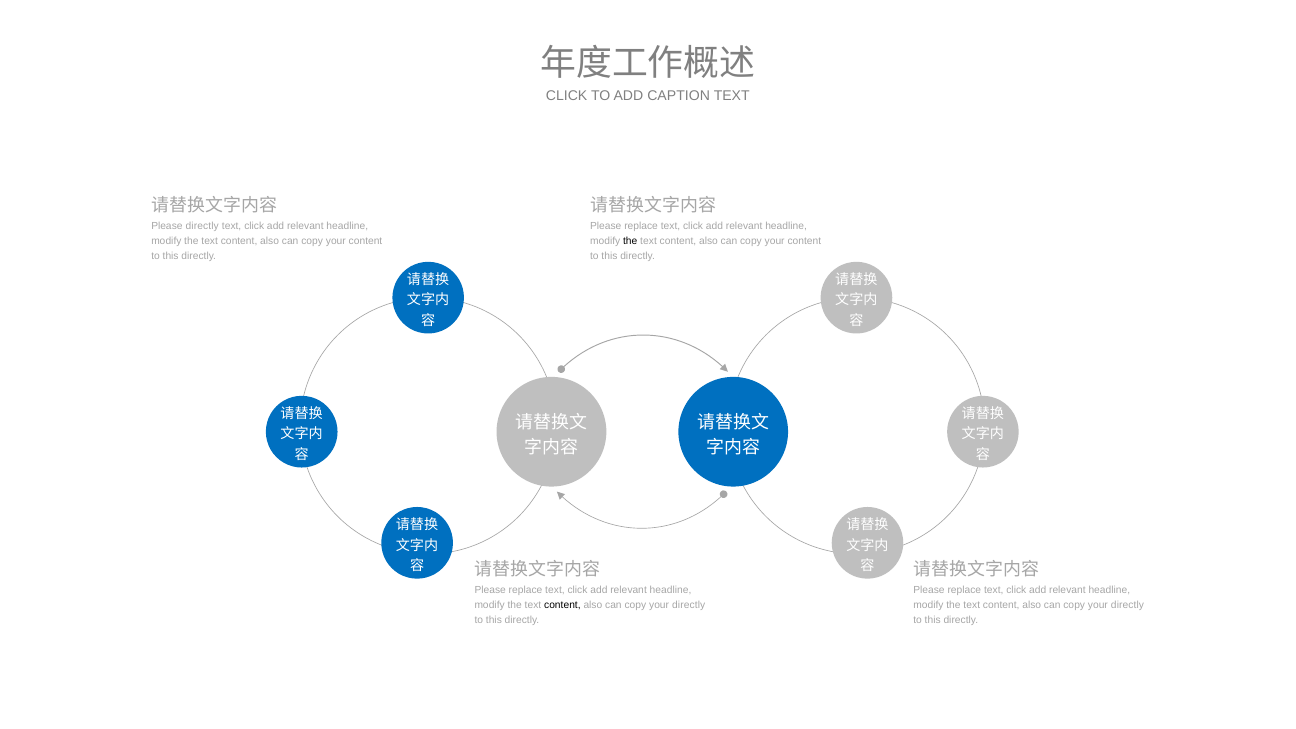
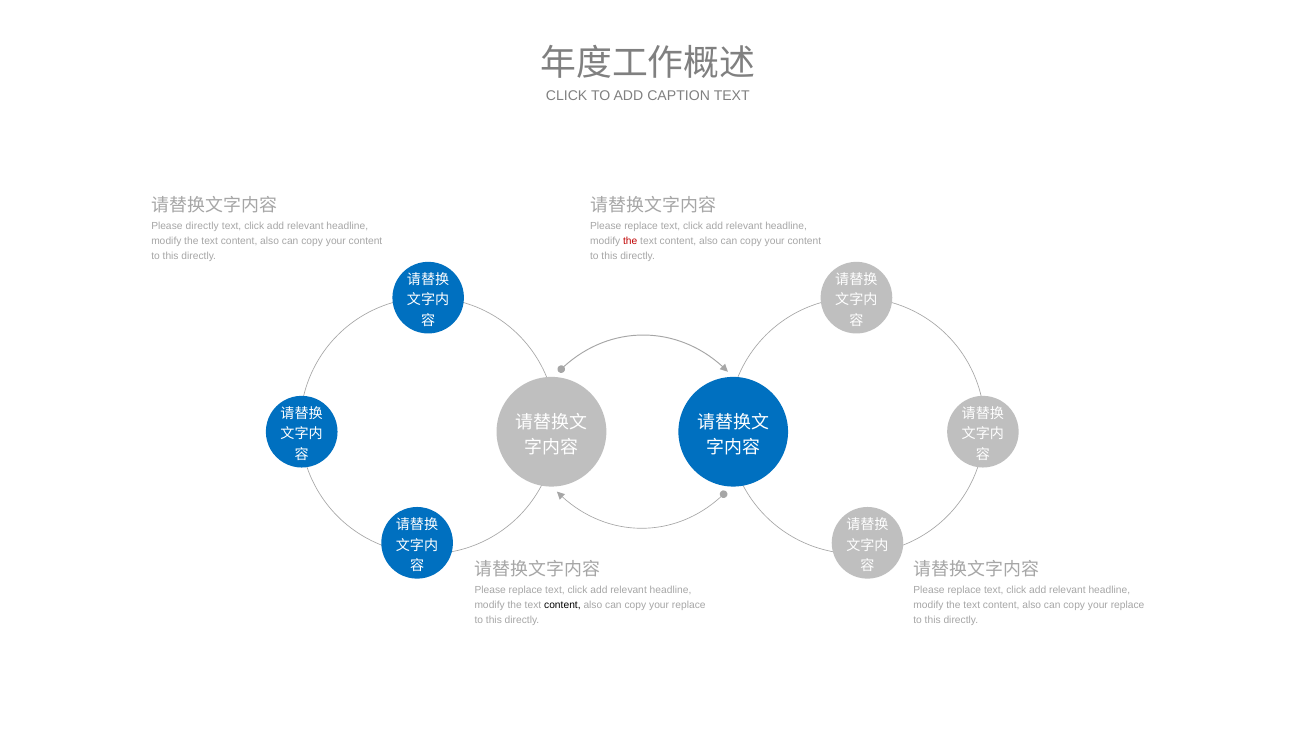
the colour: black -> red (630, 241)
directly: directly -> replace (689, 605)
directly: directly -> replace (1128, 605)
